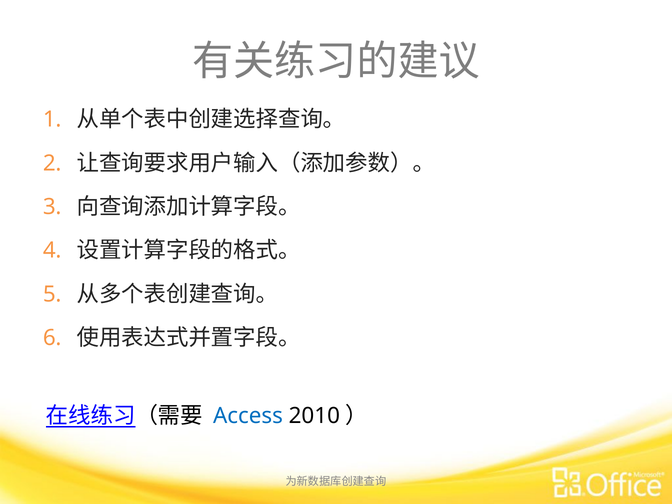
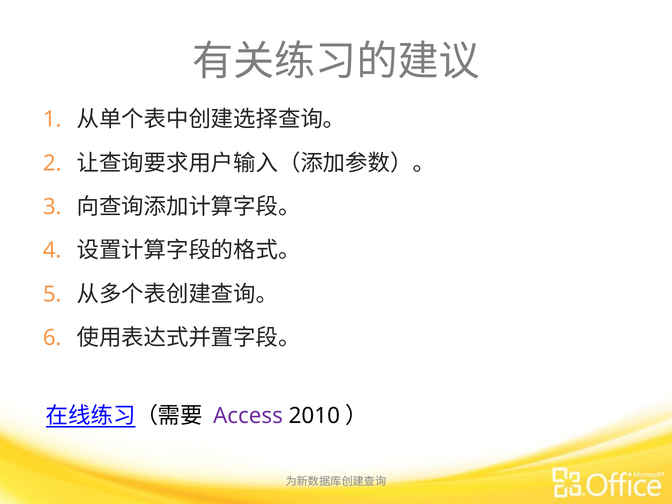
Access colour: blue -> purple (248, 416)
